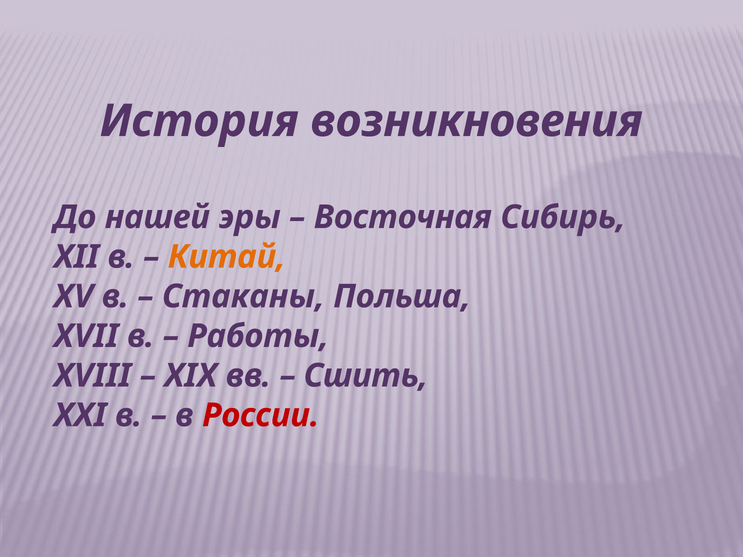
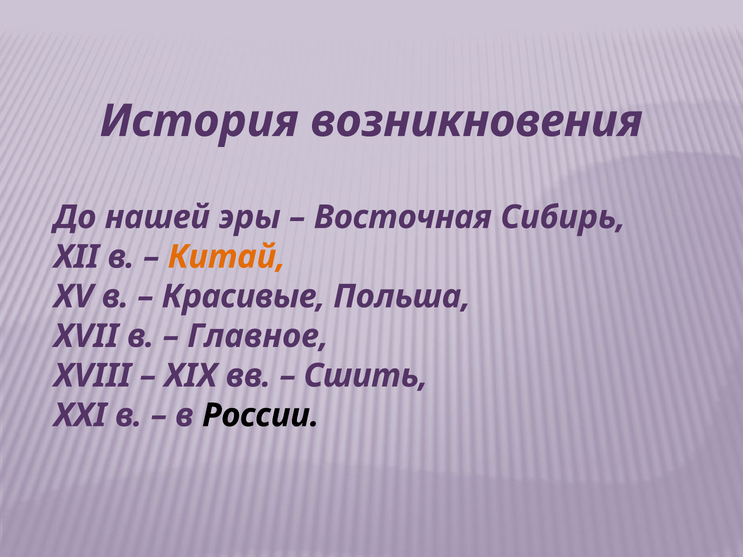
Стаканы: Стаканы -> Красивые (243, 297)
Работы: Работы -> Главное (258, 336)
России colour: red -> black (261, 415)
